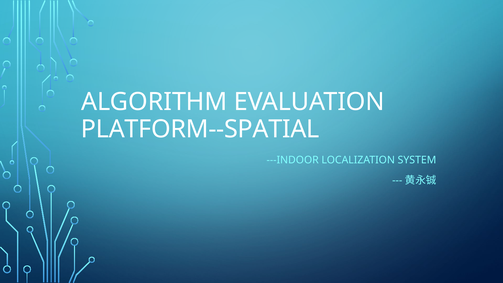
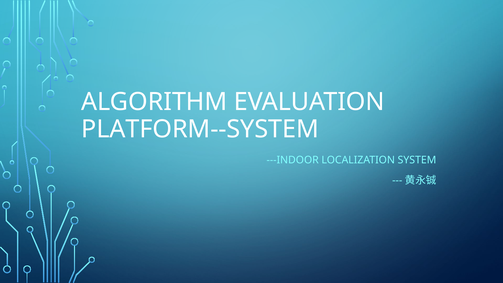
PLATFORM--SPATIAL: PLATFORM--SPATIAL -> PLATFORM--SYSTEM (200, 129)
